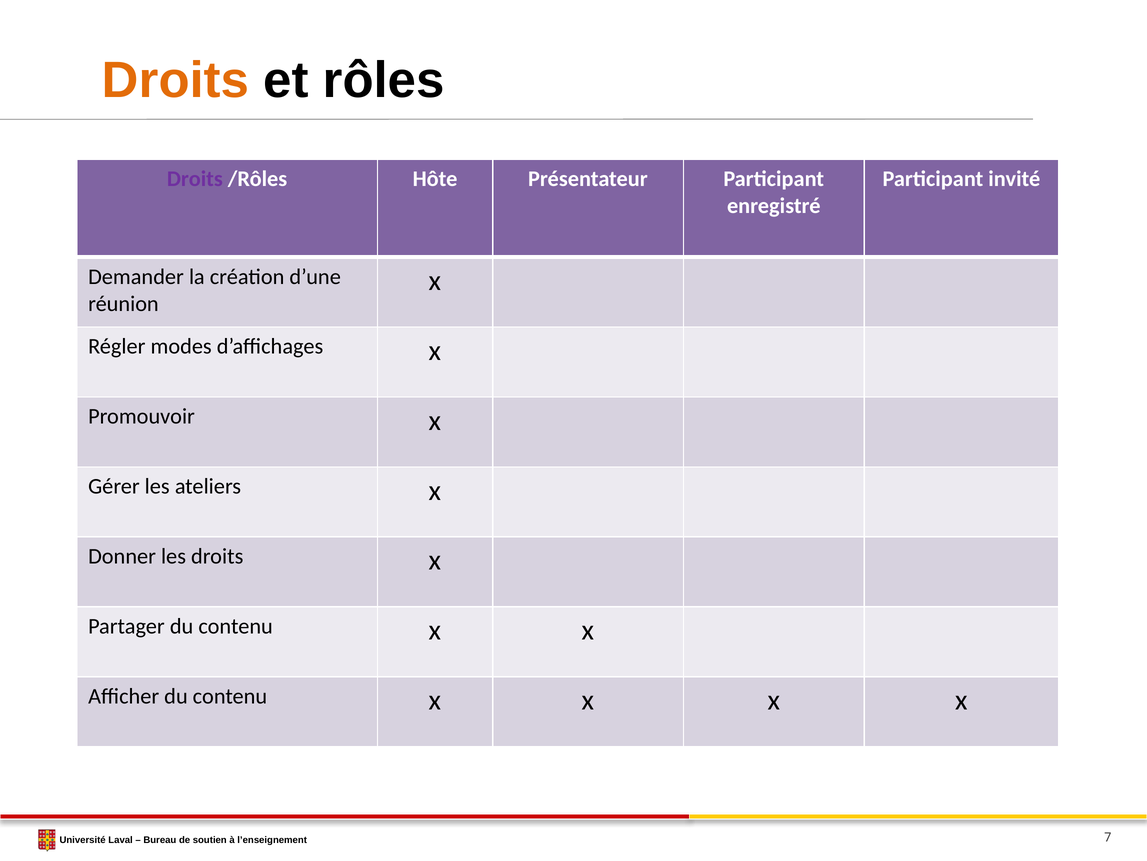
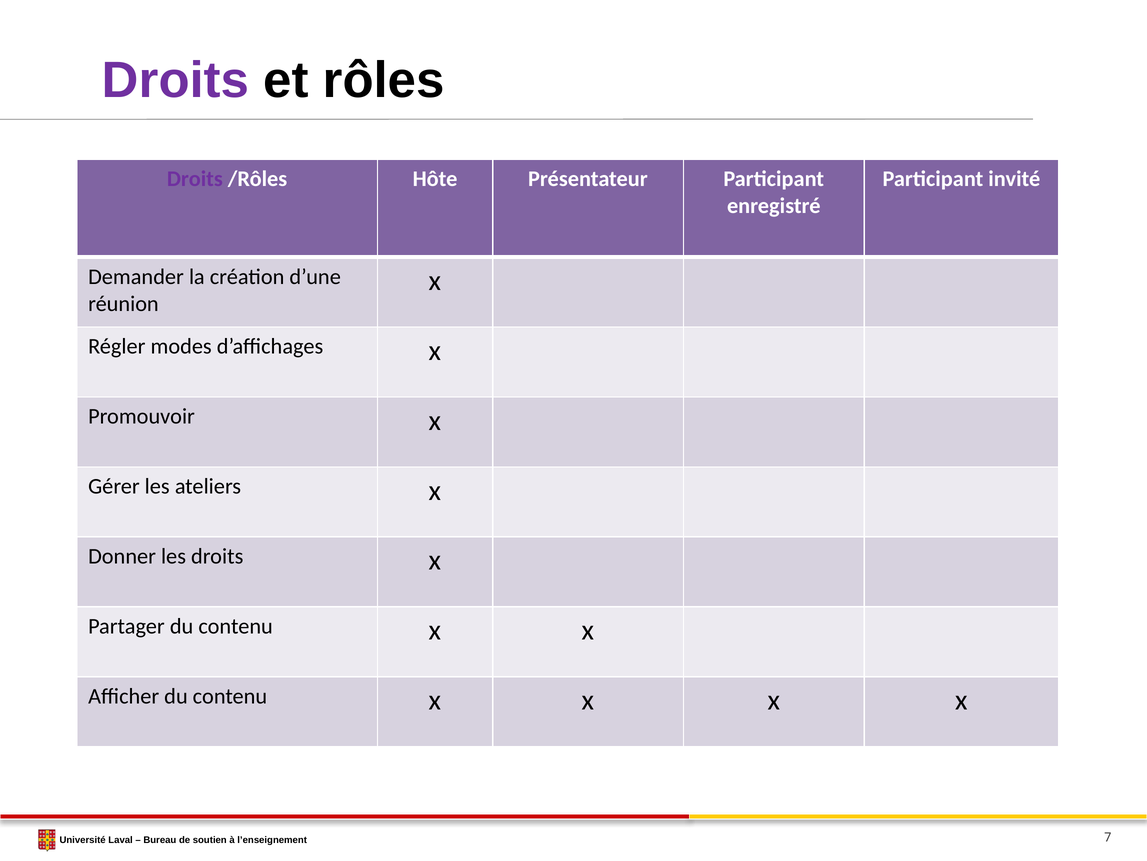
Droits colour: orange -> purple (176, 80)
